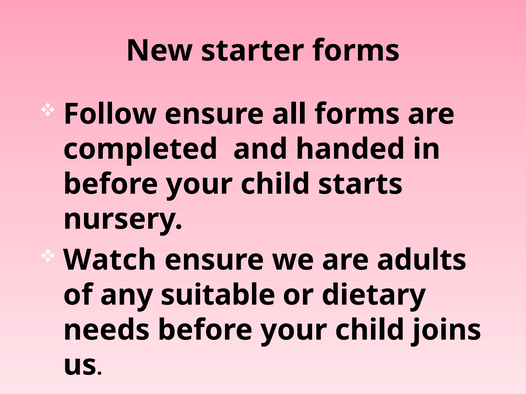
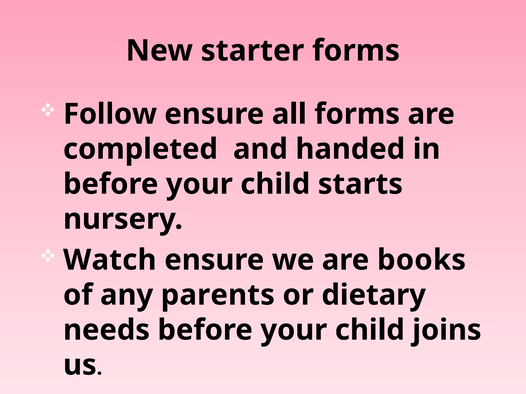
adults: adults -> books (422, 260)
suitable: suitable -> parents (218, 295)
